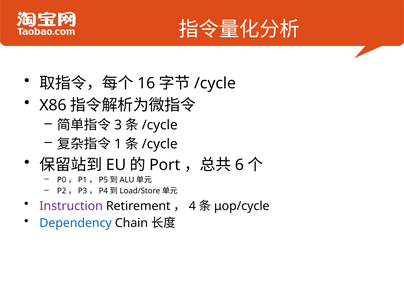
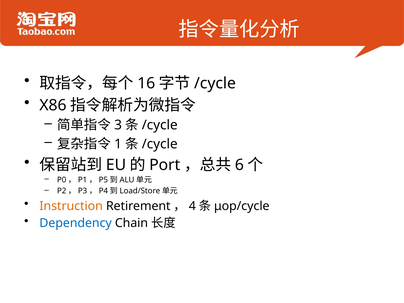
Instruction colour: purple -> orange (71, 206)
